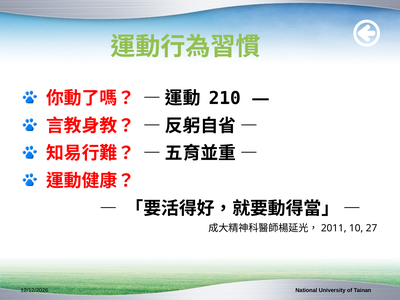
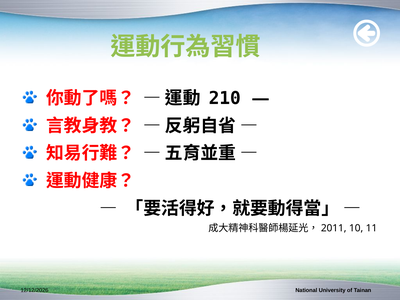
27: 27 -> 11 (372, 228)
